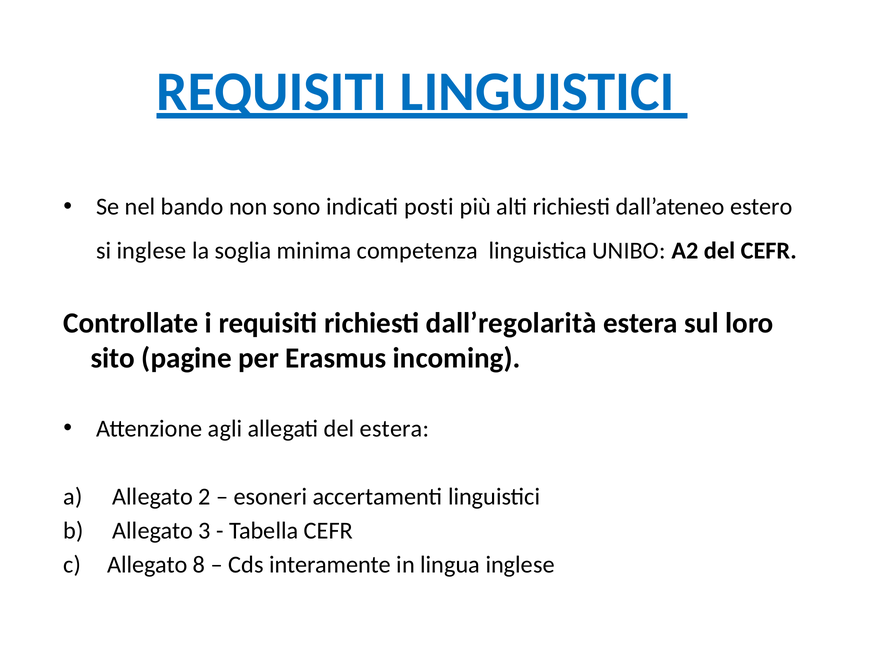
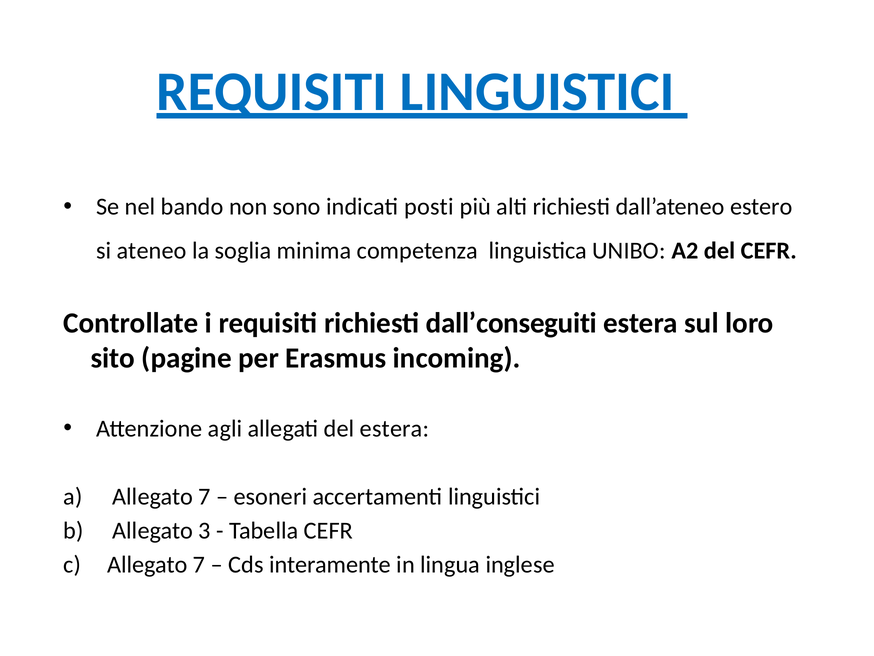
si inglese: inglese -> ateneo (152, 251)
dall’regolarità: dall’regolarità -> dall’conseguiti (511, 323)
2: 2 -> 7 (205, 496)
8: 8 -> 7 (199, 564)
